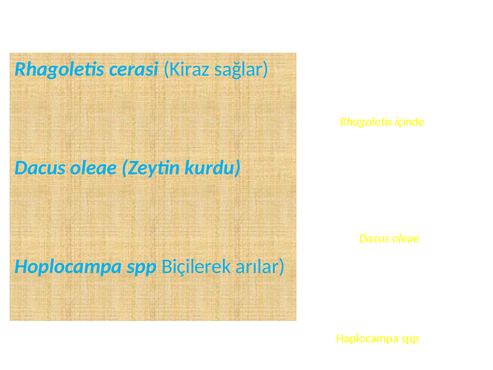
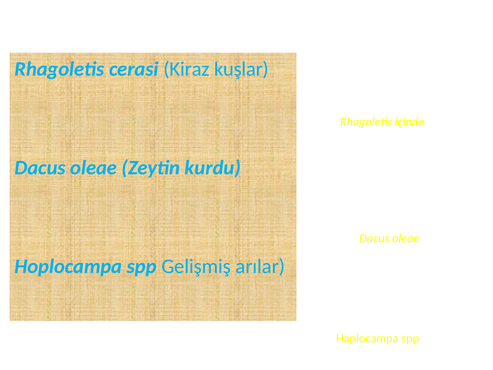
sağlar: sağlar -> kuşlar (241, 69)
Biçilerek: Biçilerek -> Gelişmiş (196, 266)
